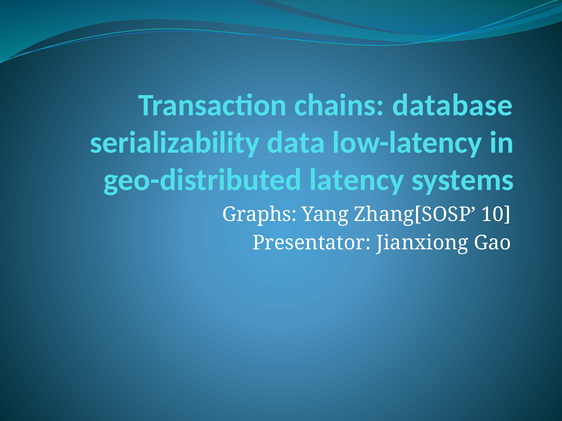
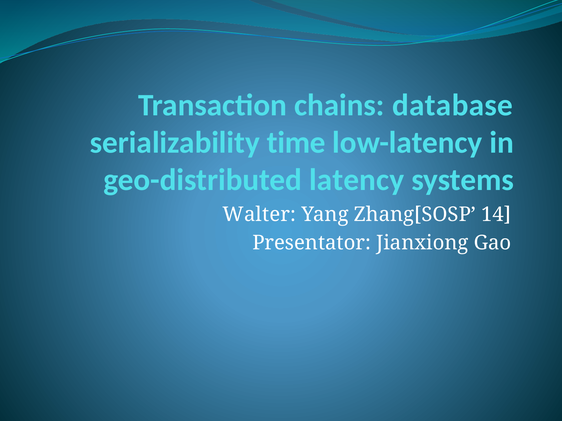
data: data -> time (296, 143)
Graphs: Graphs -> Walter (259, 215)
10: 10 -> 14 (496, 215)
